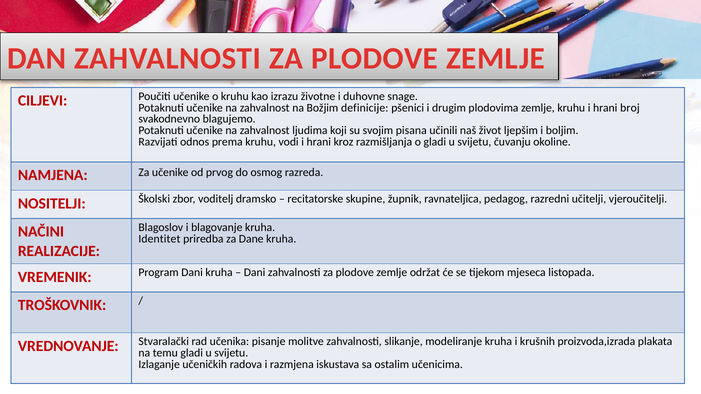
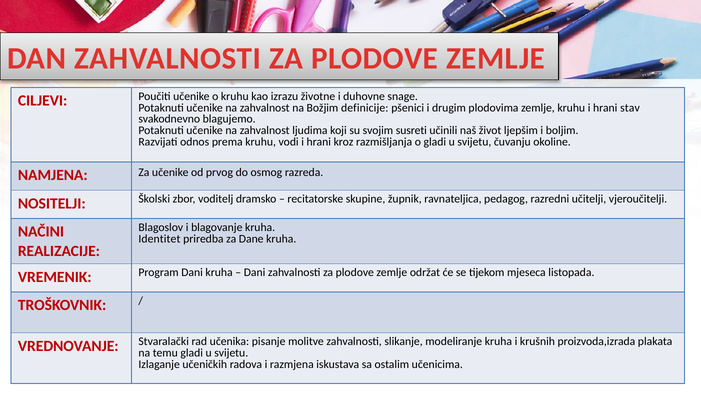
broj: broj -> stav (630, 108)
pisana: pisana -> susreti (411, 131)
